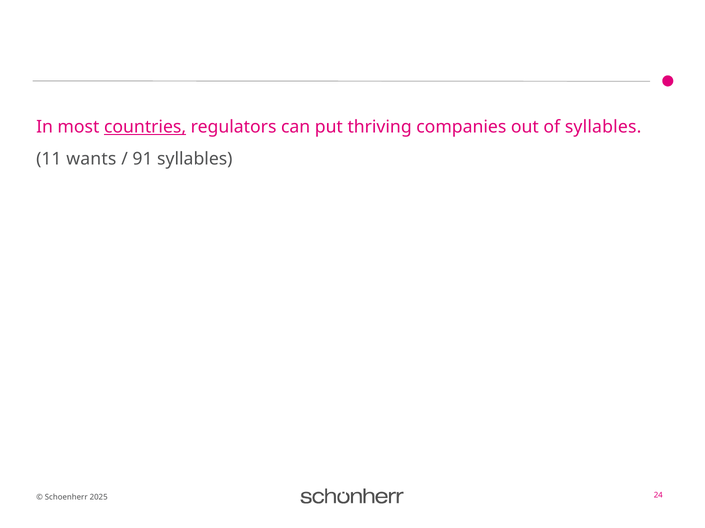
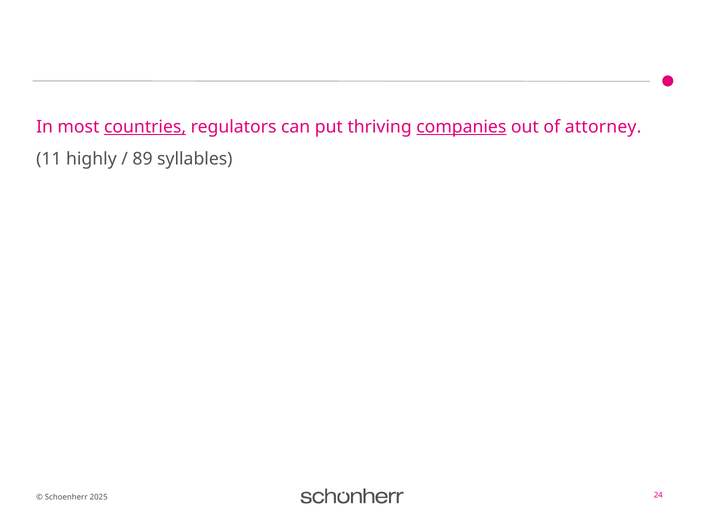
companies underline: none -> present (461, 127)
of syllables: syllables -> attorney (603, 127)
wants: wants -> highly (91, 159)
91: 91 -> 89 (143, 159)
